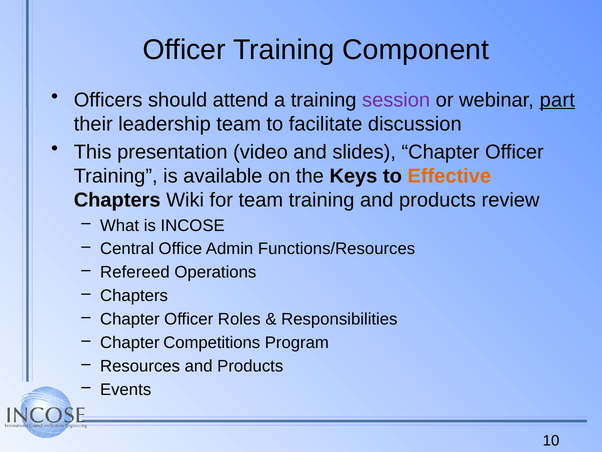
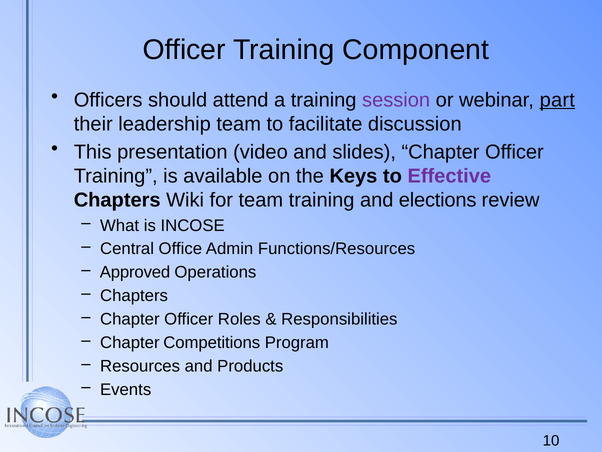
Effective colour: orange -> purple (449, 176)
training and products: products -> elections (438, 200)
Refereed: Refereed -> Approved (135, 272)
